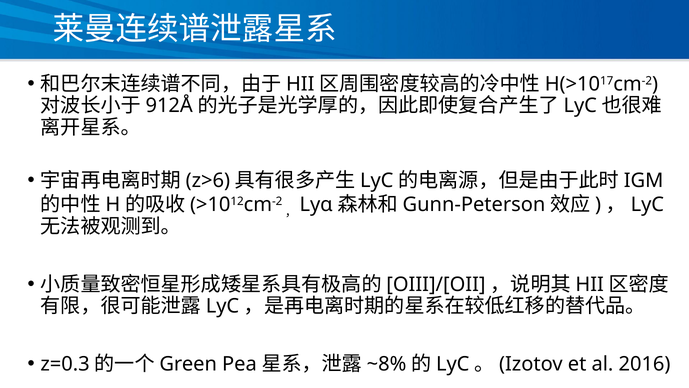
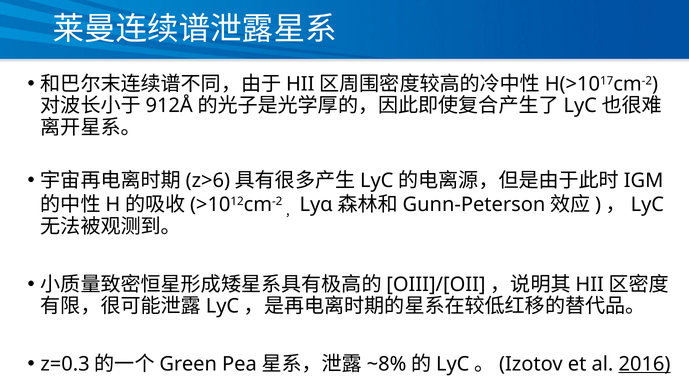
2016 underline: none -> present (645, 364)
